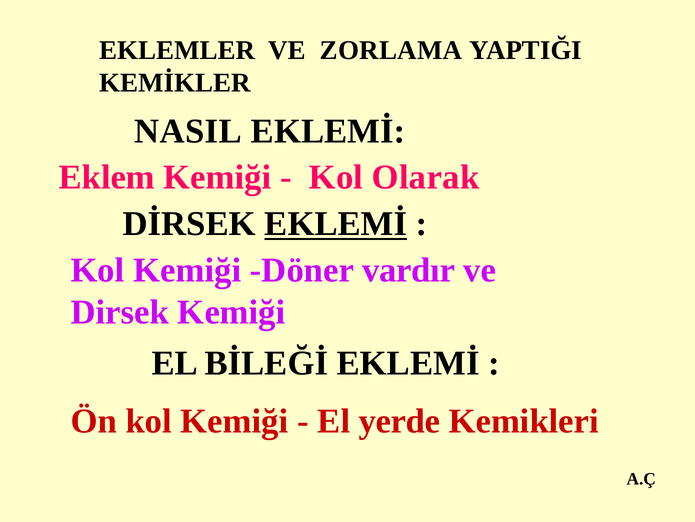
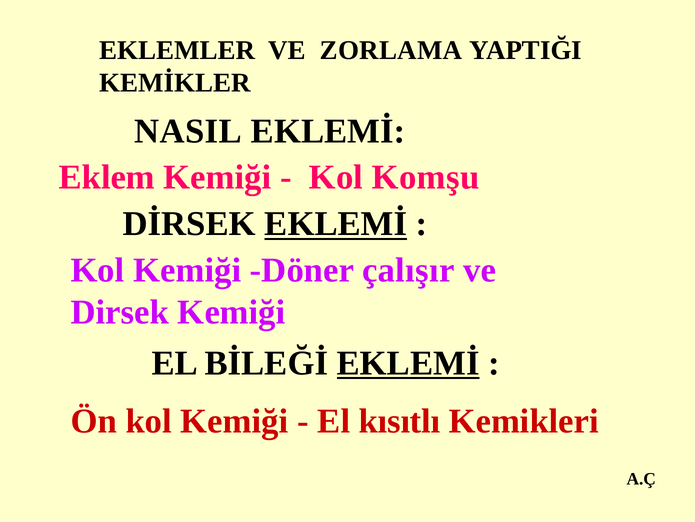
Olarak: Olarak -> Komşu (426, 177)
vardır: vardır -> çalışır (408, 270)
EKLEMİ underline: none -> present (408, 363)
yerde: yerde -> kısıtlı (399, 421)
